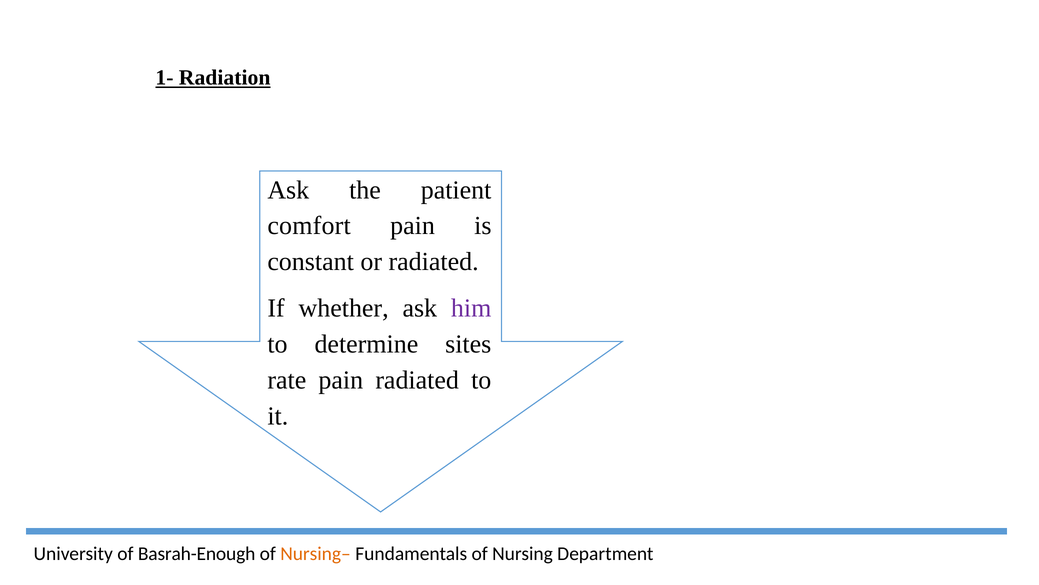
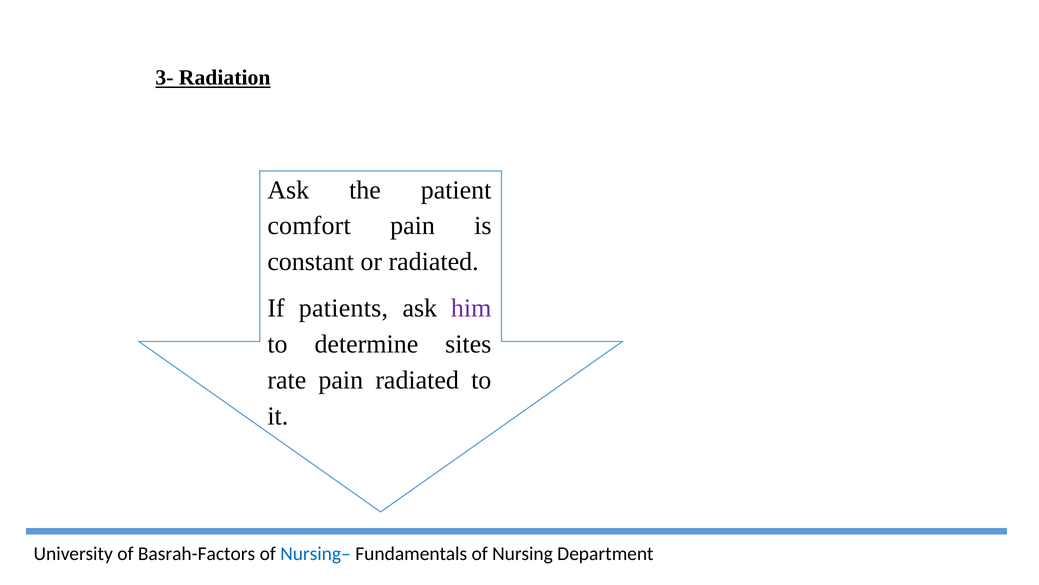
1-: 1- -> 3- (164, 78)
whether: whether -> patients (343, 308)
Basrah-Enough: Basrah-Enough -> Basrah-Factors (197, 553)
Nursing– colour: orange -> blue (316, 553)
